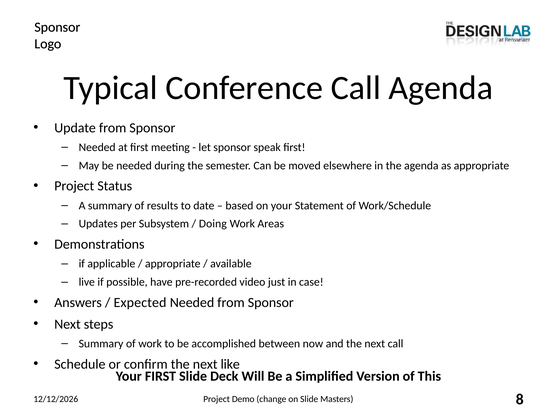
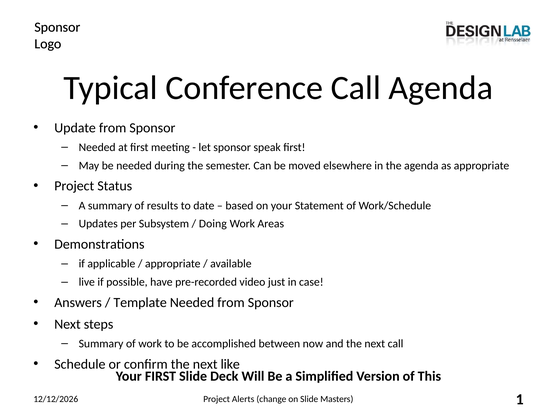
Expected: Expected -> Template (140, 302)
Demo: Demo -> Alerts (243, 399)
8: 8 -> 1 (520, 399)
